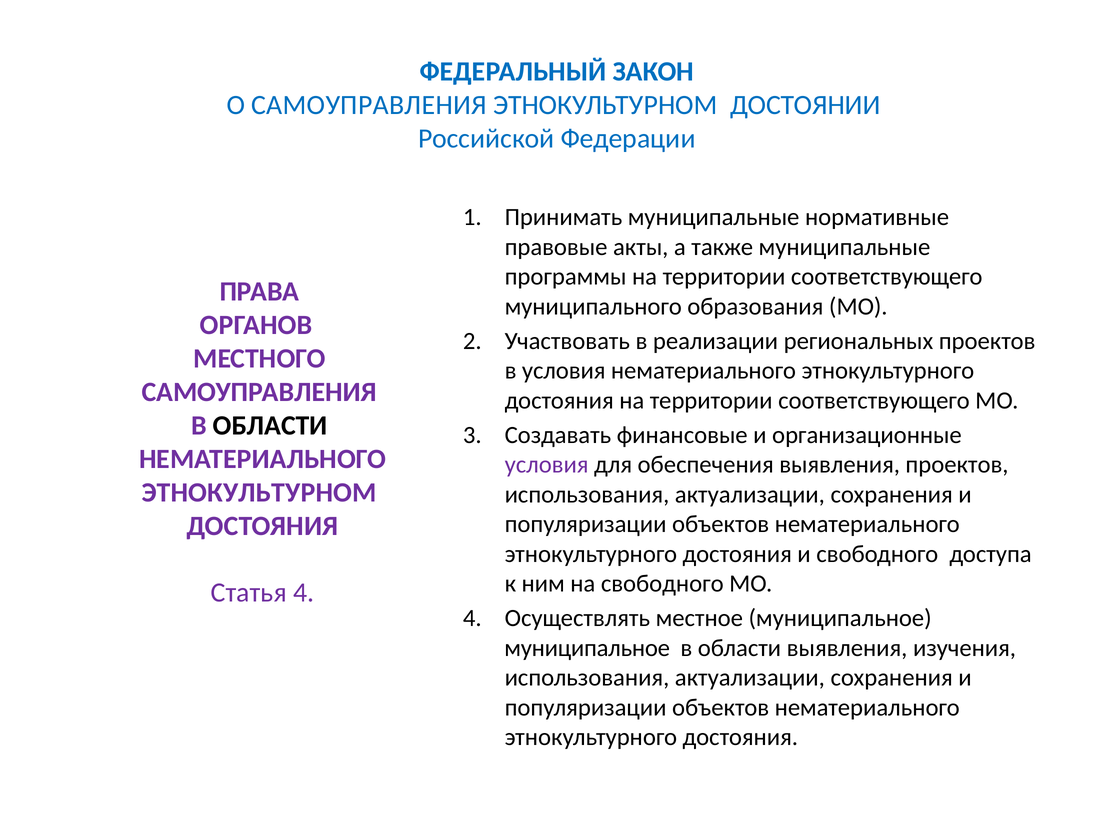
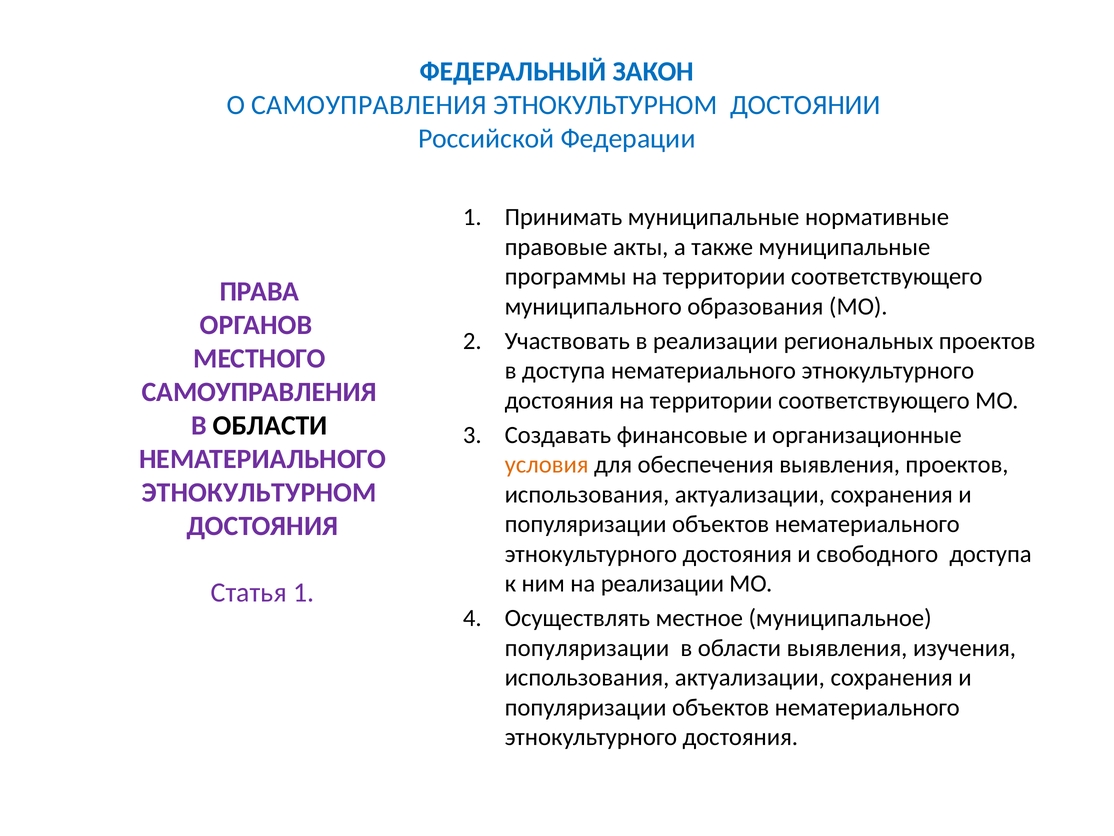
в условия: условия -> доступа (564, 371)
условия colour: purple -> orange (547, 465)
на свободного: свободного -> реализации (662, 583)
Статья 4: 4 -> 1 (304, 592)
муниципальное: муниципальное -> популяризации (587, 648)
